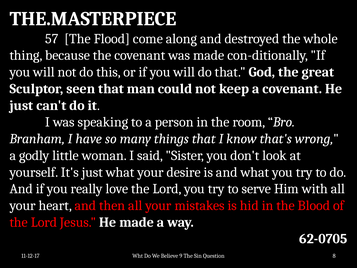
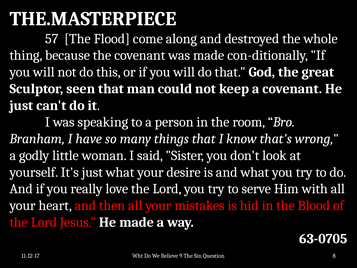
62-0705: 62-0705 -> 63-0705 (323, 239)
